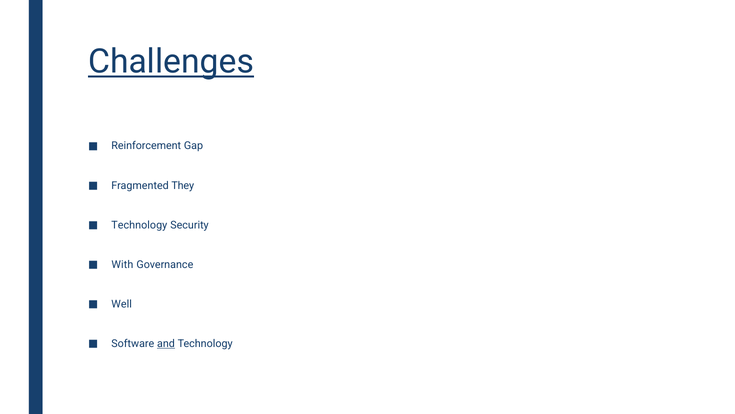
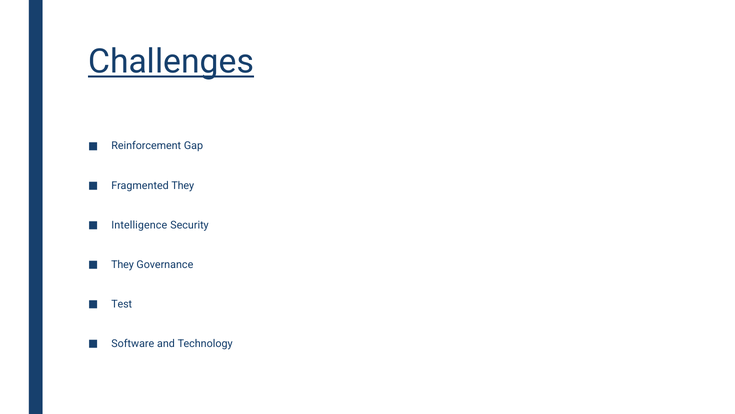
Technology: Technology -> Intelligence (139, 225)
With: With -> They (123, 264)
Well: Well -> Test (122, 304)
and underline: present -> none (166, 343)
